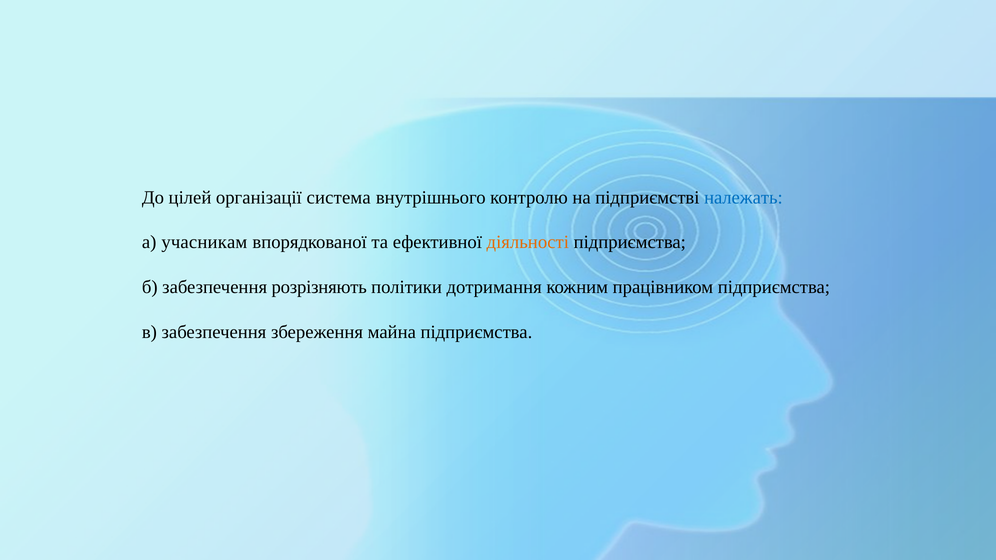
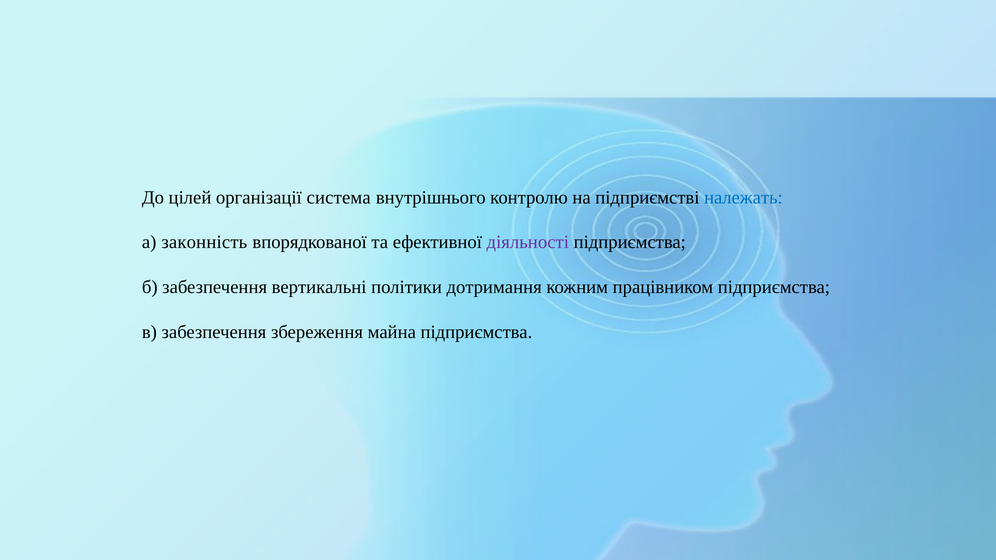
учасникам: учасникам -> законність (204, 242)
діяльності colour: orange -> purple (528, 242)
розрізняють: розрізняють -> вертикальні (319, 287)
